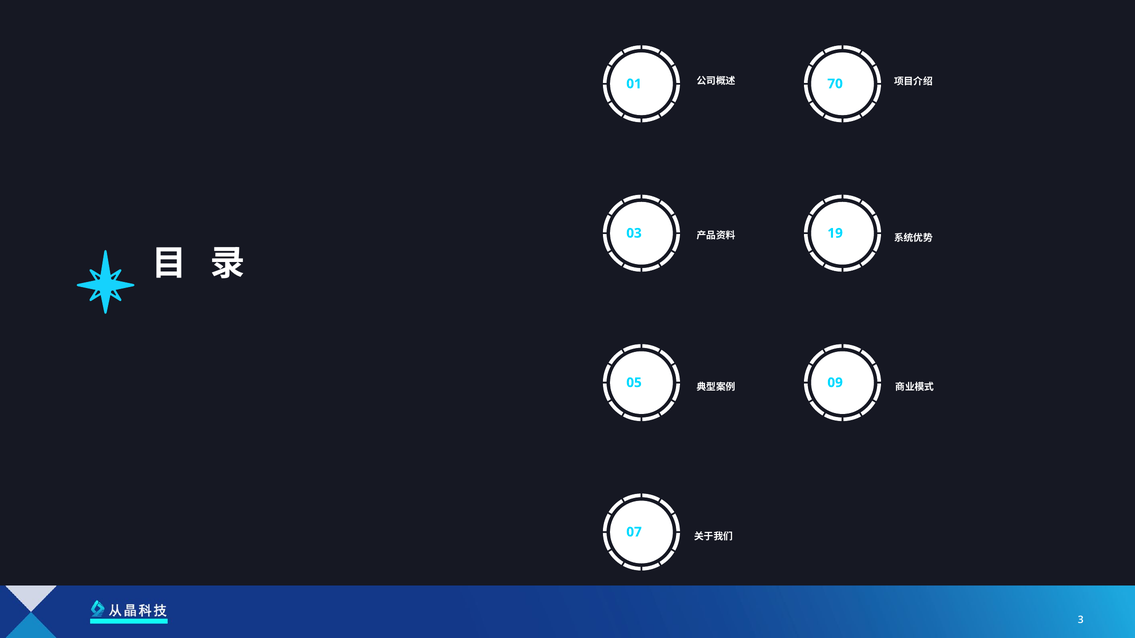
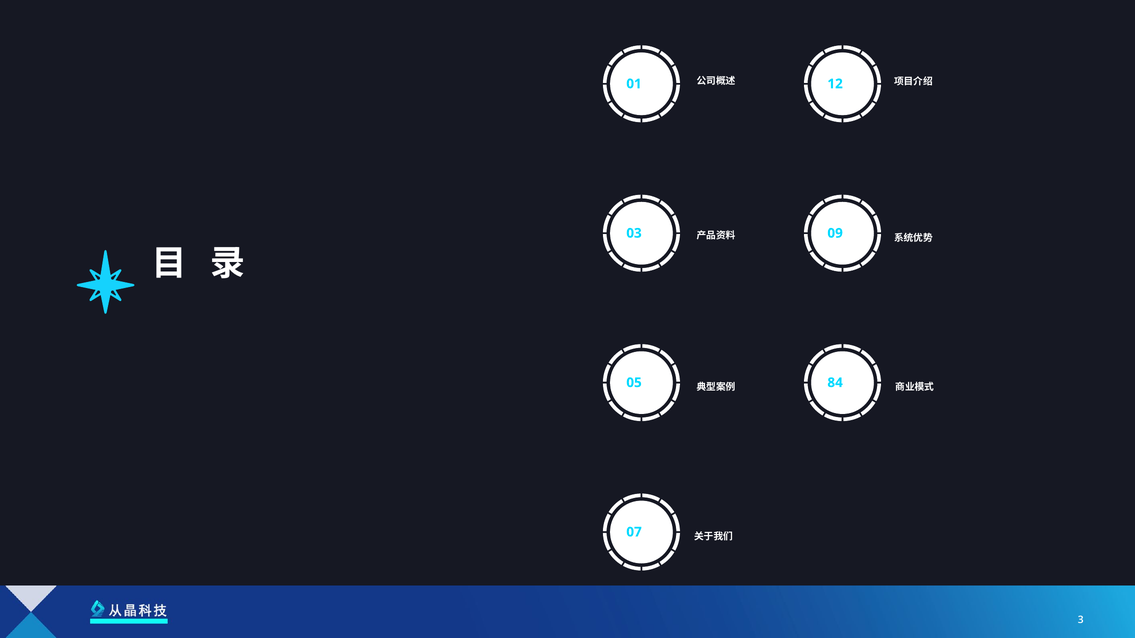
70: 70 -> 12 (835, 84)
19: 19 -> 09 (835, 233)
09: 09 -> 84 (835, 383)
